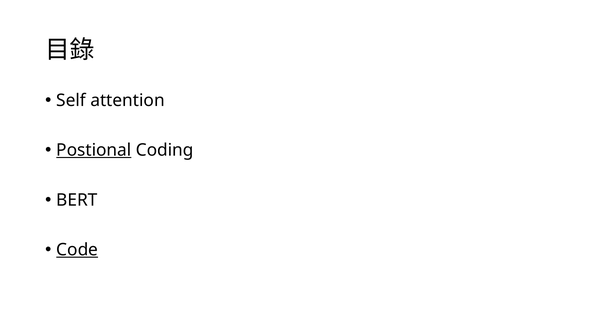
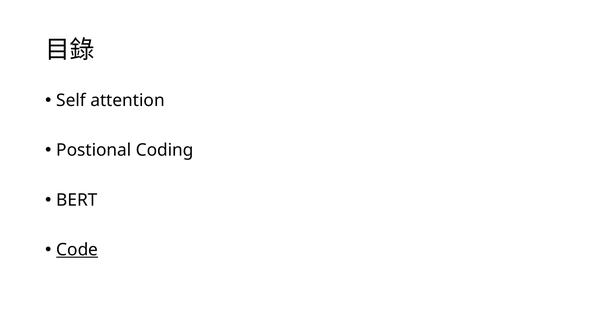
Postional underline: present -> none (94, 150)
